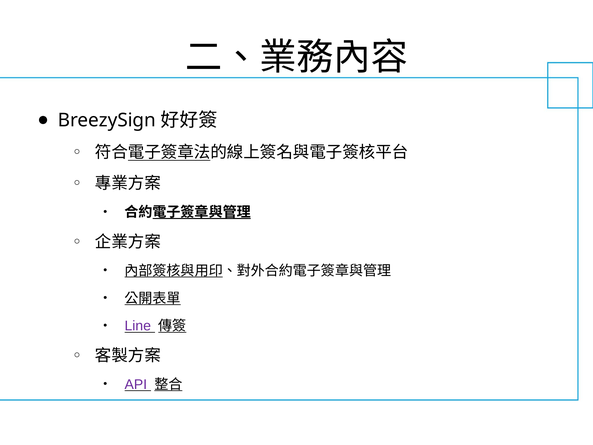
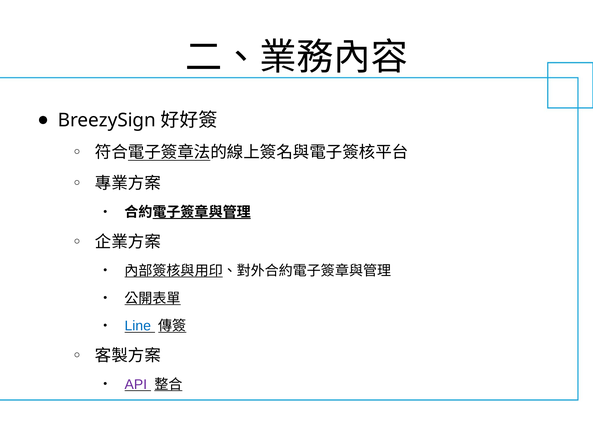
Line colour: purple -> blue (138, 326)
